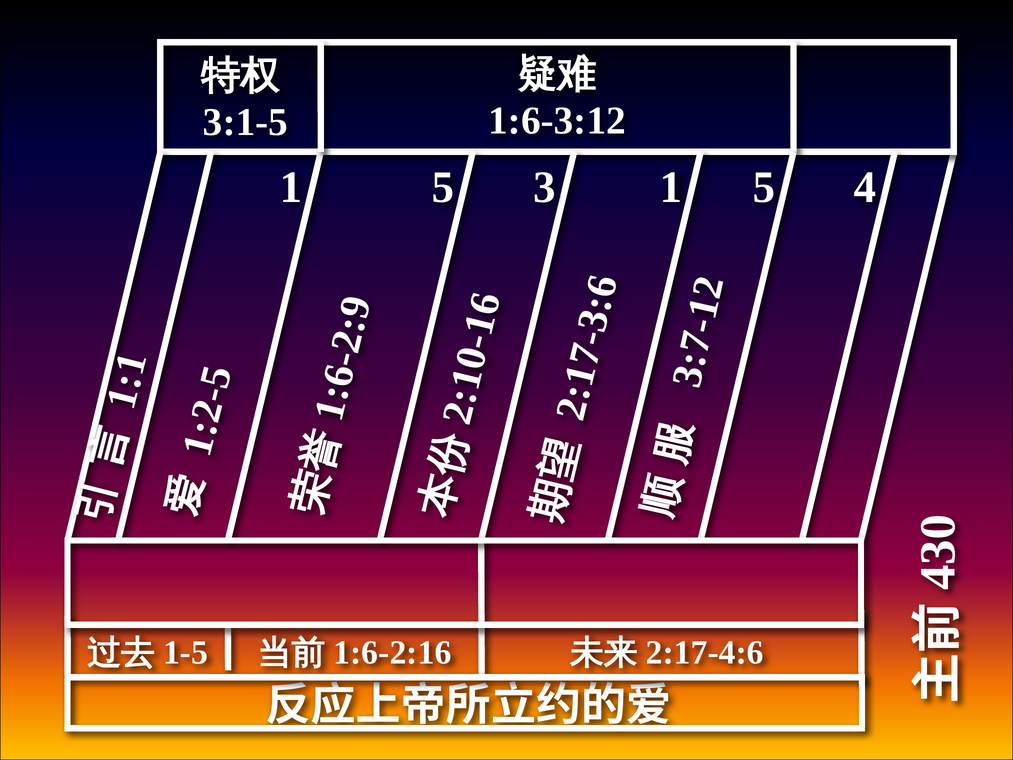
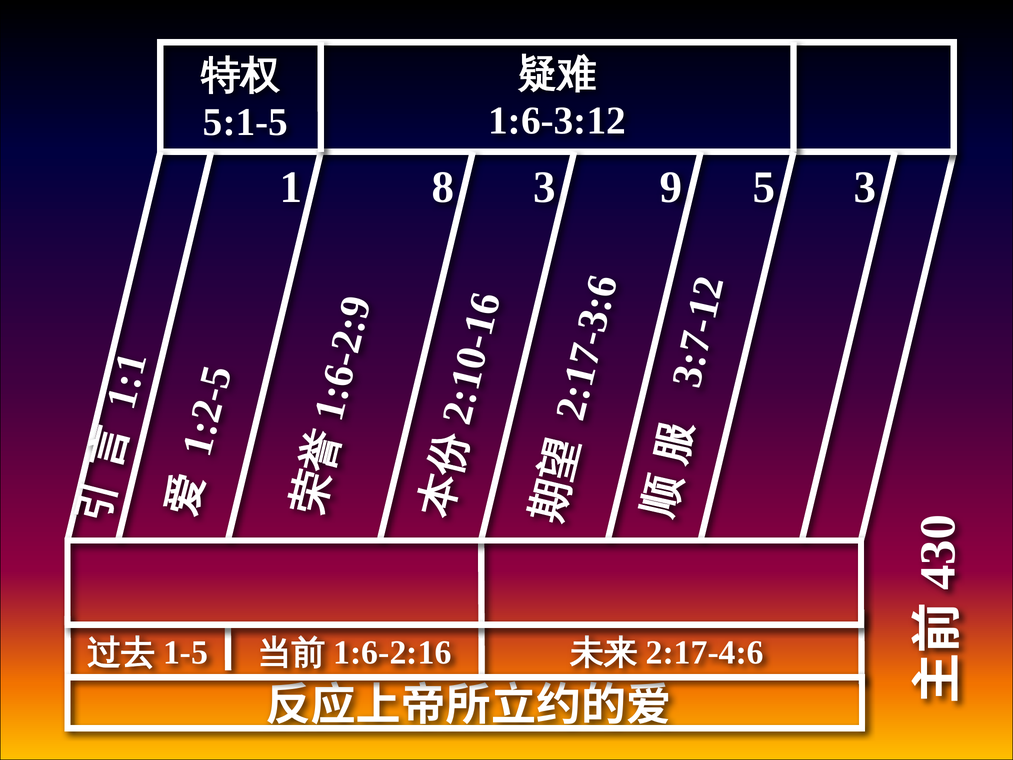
3:1-5: 3:1-5 -> 5:1-5 (246, 122)
5: 5 -> 8 (443, 187)
3 1: 1 -> 9 (671, 187)
5 4: 4 -> 3 (865, 187)
